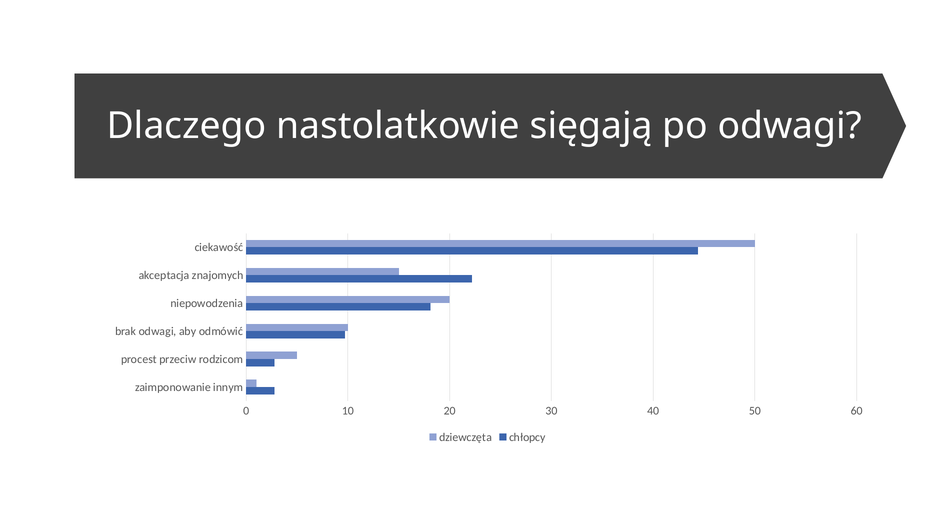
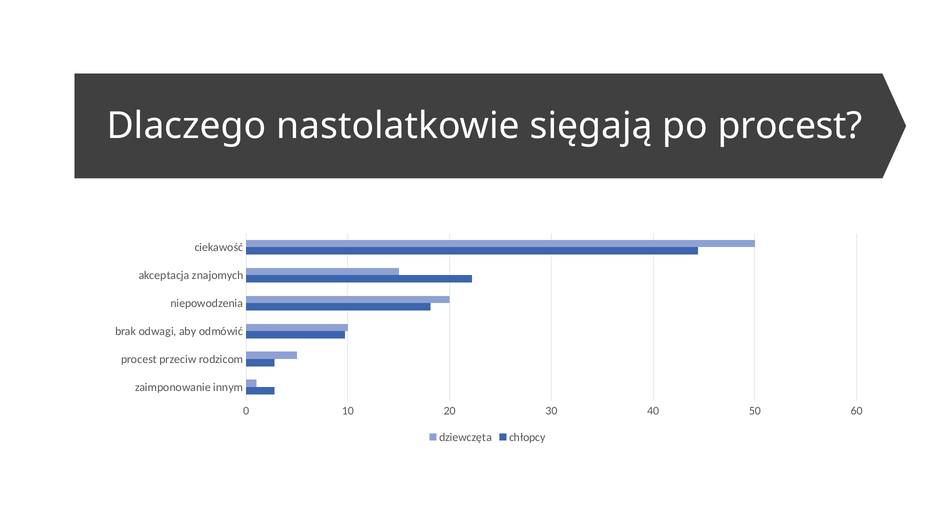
po odwagi: odwagi -> procest (790, 126)
